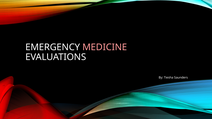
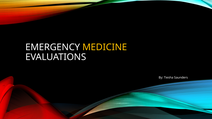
MEDICINE colour: pink -> yellow (105, 47)
